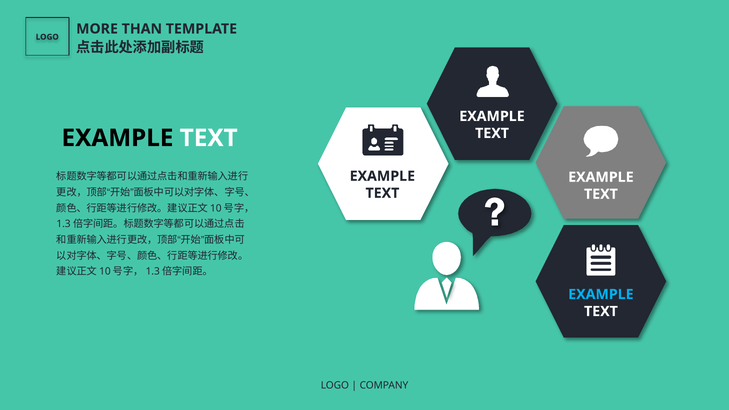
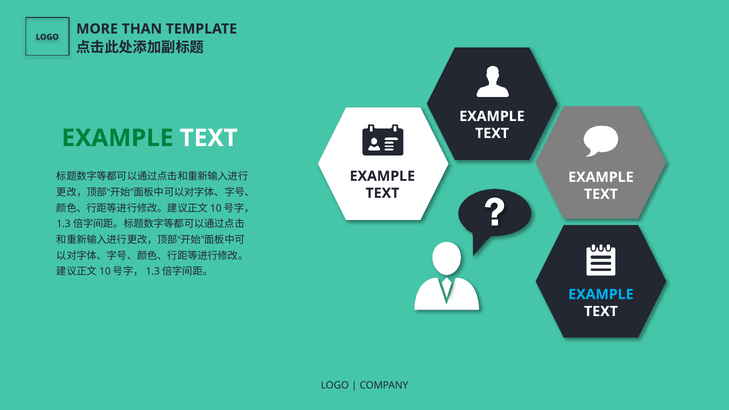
EXAMPLE colour: black -> green (117, 138)
